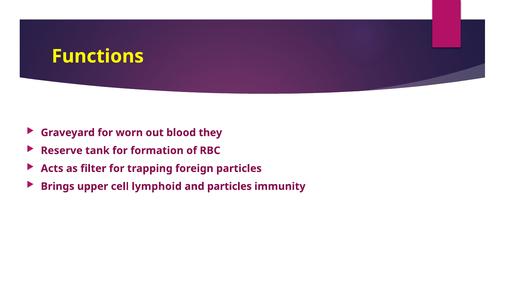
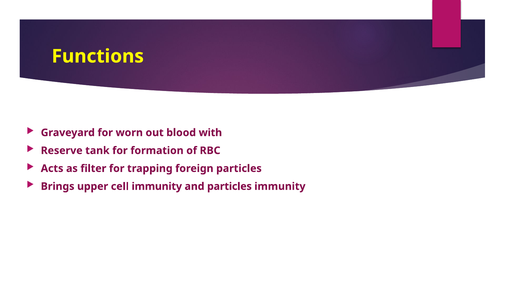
they: they -> with (210, 133)
cell lymphoid: lymphoid -> immunity (157, 186)
